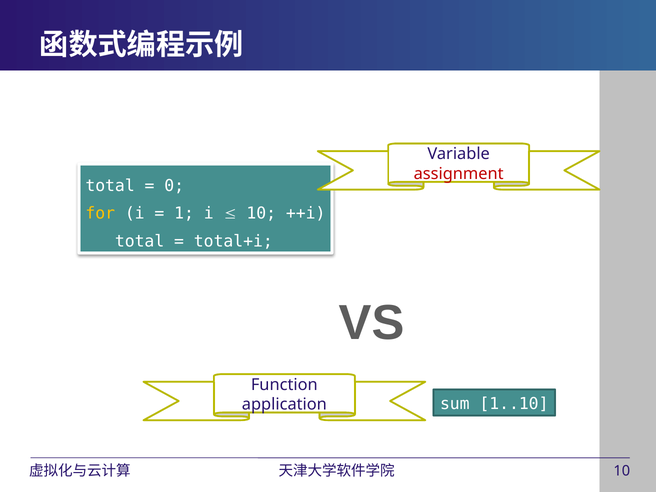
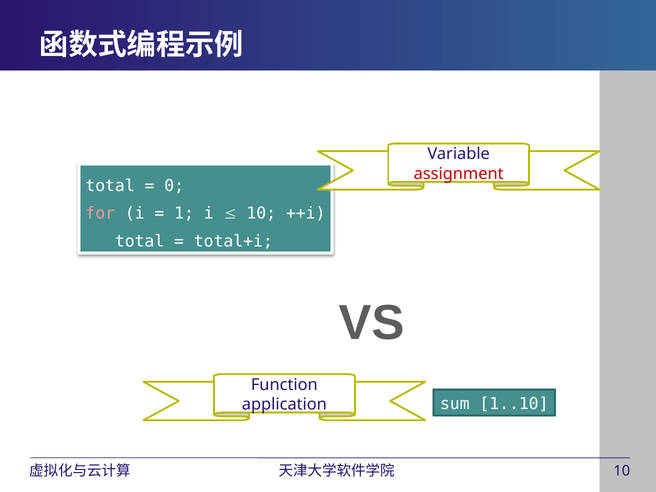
for colour: yellow -> pink (100, 214)
